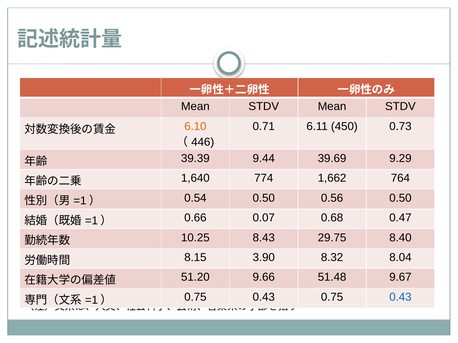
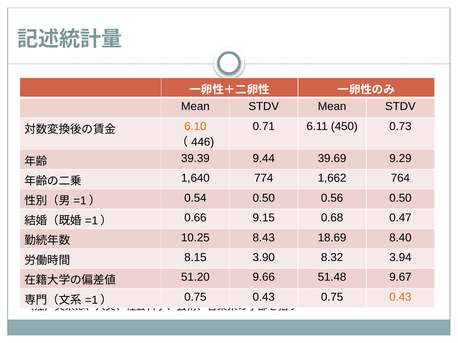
0.07: 0.07 -> 9.15 (264, 218)
29.75: 29.75 -> 18.69 (332, 238)
8.04: 8.04 -> 3.94 (400, 258)
0.43 colour: blue -> orange (400, 297)
